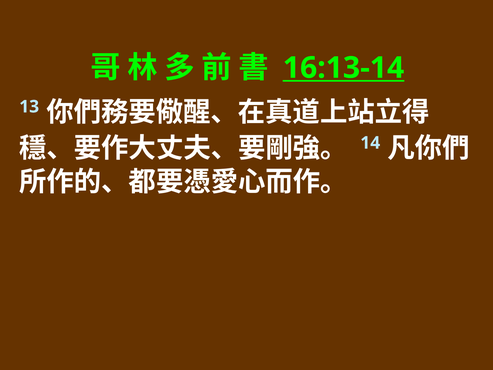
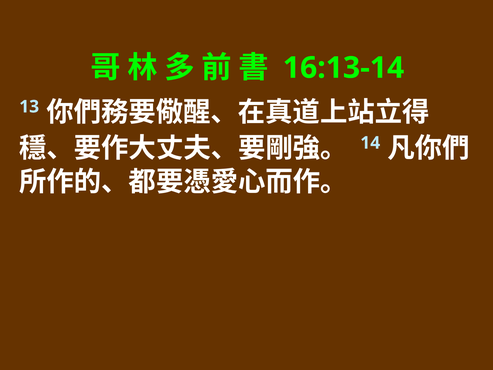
16:13-14 underline: present -> none (344, 68)
